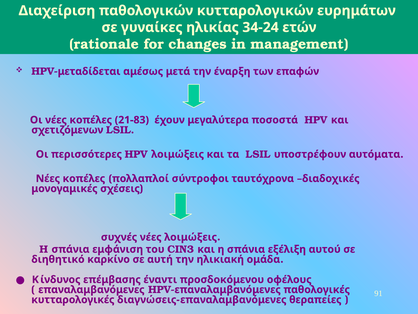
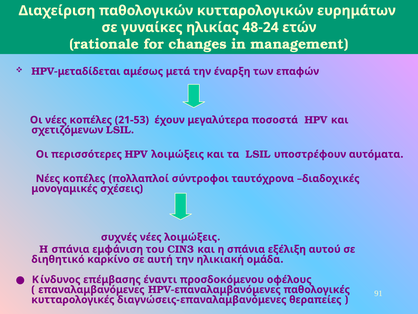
34-24: 34-24 -> 48-24 (261, 27)
21-83: 21-83 -> 21-53 (132, 120)
